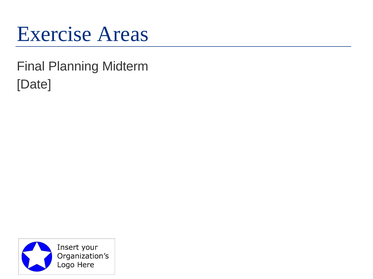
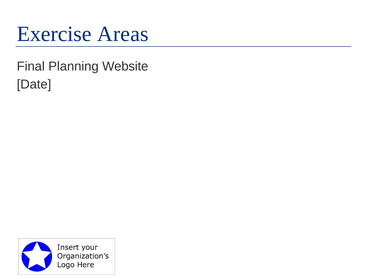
Midterm: Midterm -> Website (125, 66)
